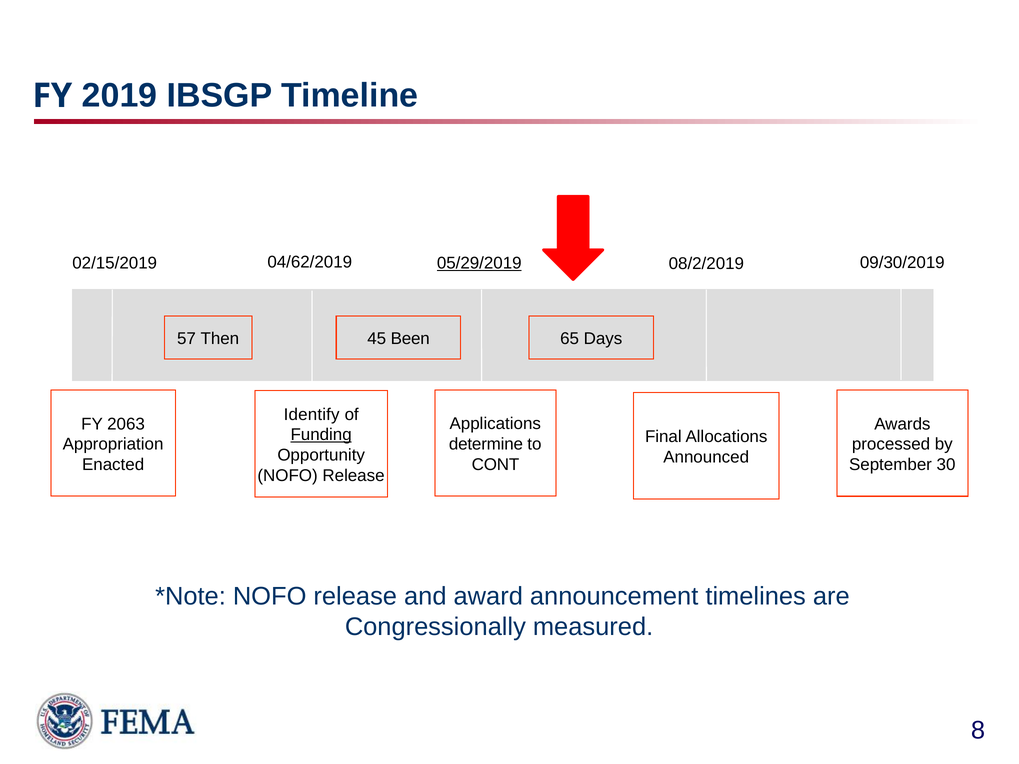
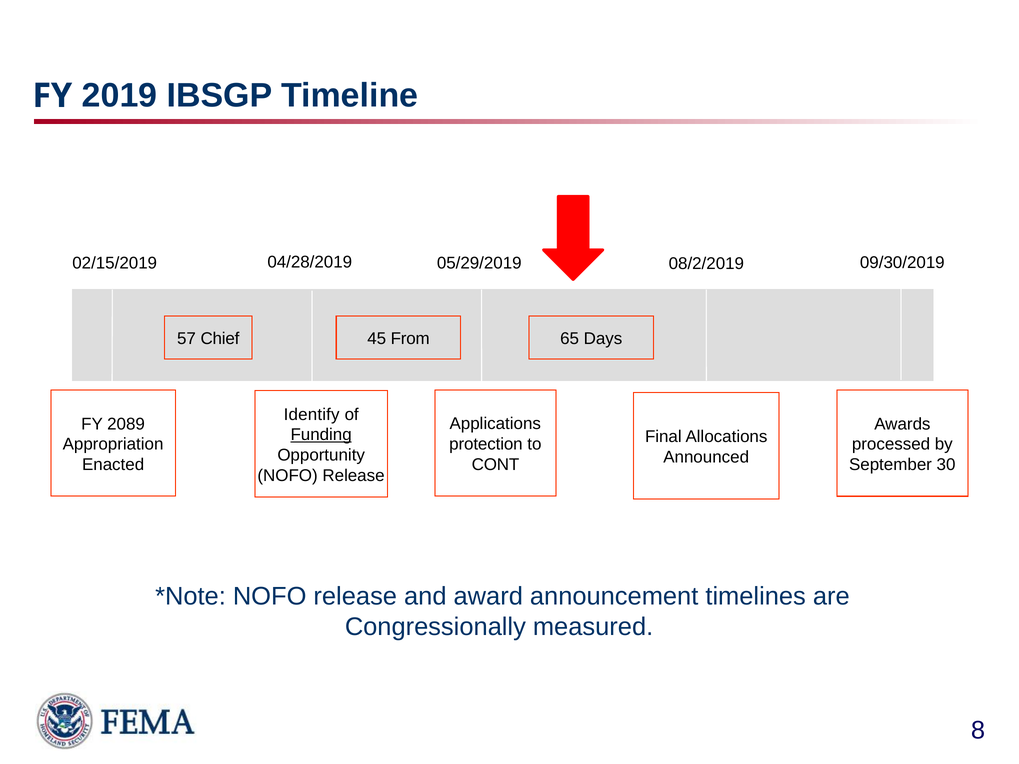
04/62/2019: 04/62/2019 -> 04/28/2019 (310, 262)
05/29/2019 underline: present -> none (479, 263)
Then: Then -> Chief (220, 339)
Been: Been -> From (410, 339)
2063: 2063 -> 2089 (126, 424)
determine: determine -> protection (486, 444)
